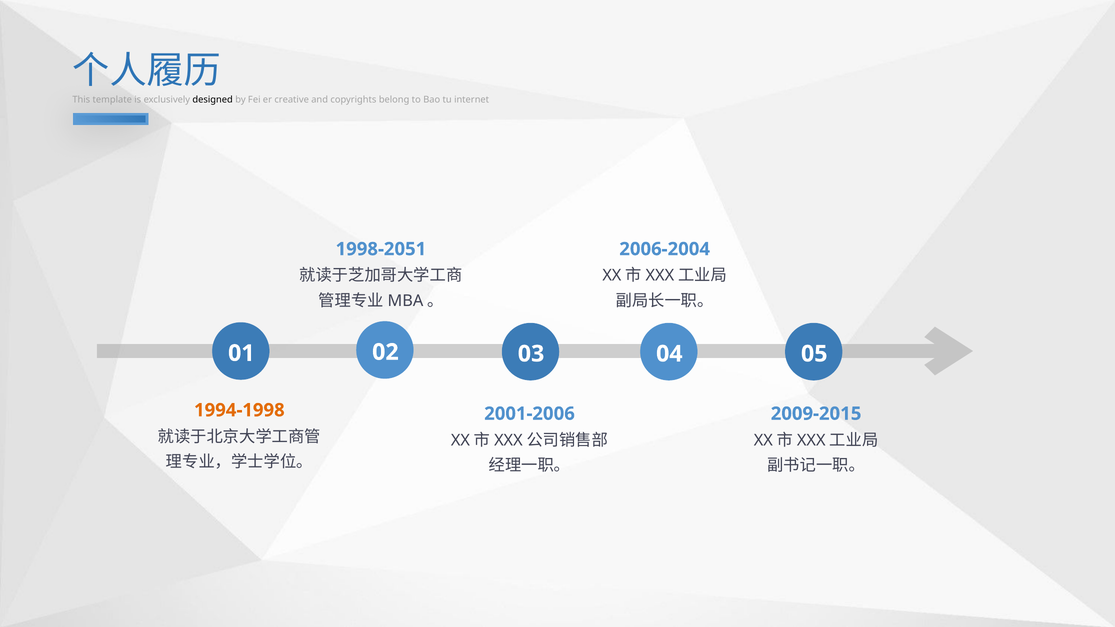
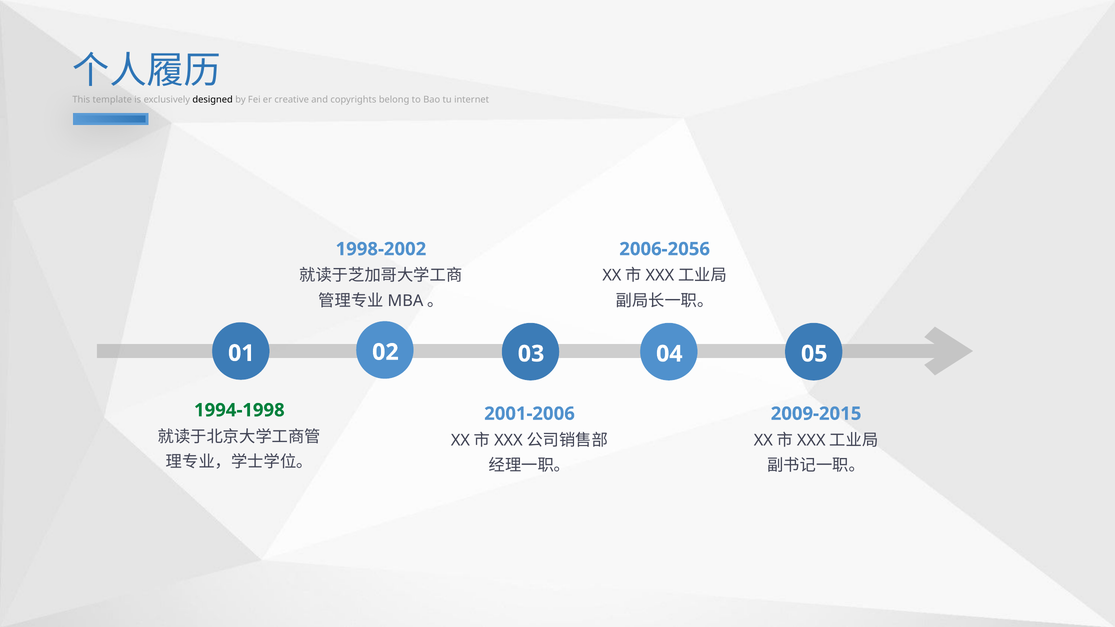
1998-2051: 1998-2051 -> 1998-2002 (381, 249)
2006-2004: 2006-2004 -> 2006-2056 (665, 249)
1994-1998 colour: orange -> green (239, 410)
